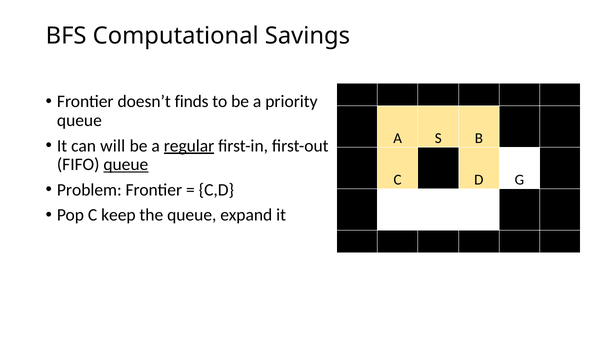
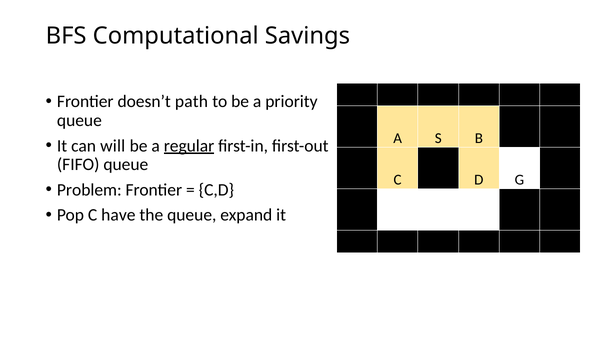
finds: finds -> path (191, 101)
queue underline: present -> none (126, 164)
keep: keep -> have (118, 215)
